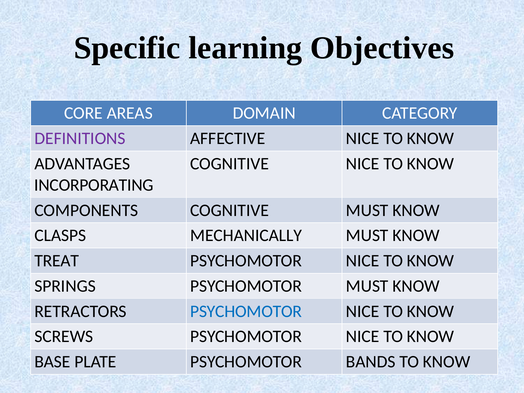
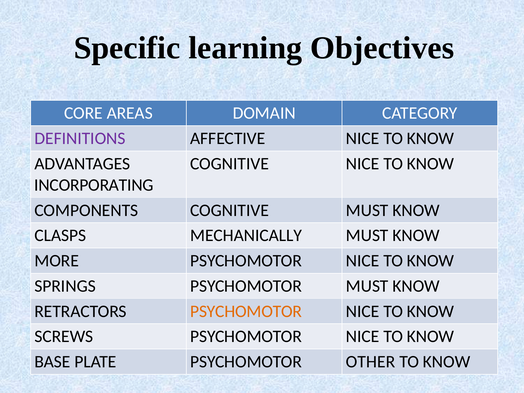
TREAT: TREAT -> MORE (57, 261)
PSYCHOMOTOR colour: blue -> orange (246, 311)
BANDS: BANDS -> OTHER (371, 362)
